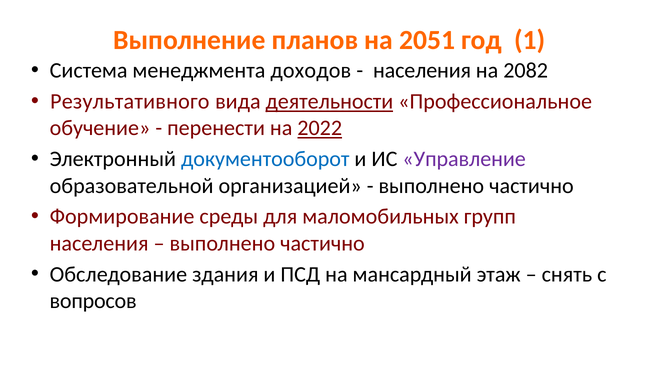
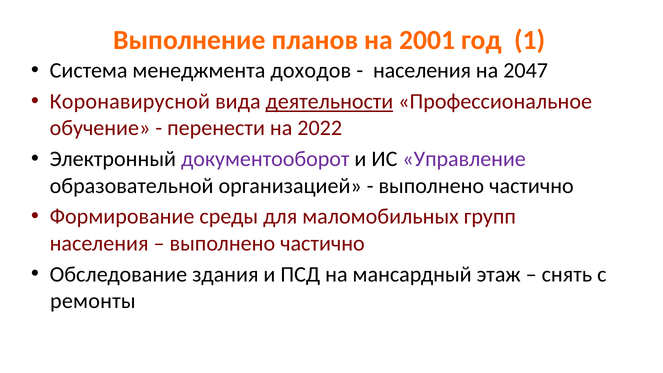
2051: 2051 -> 2001 (427, 40)
2082: 2082 -> 2047 (526, 71)
Результативного: Результативного -> Коронавирусной (130, 102)
2022 underline: present -> none (320, 128)
документооборот colour: blue -> purple (265, 159)
вопросов: вопросов -> ремонты (93, 301)
